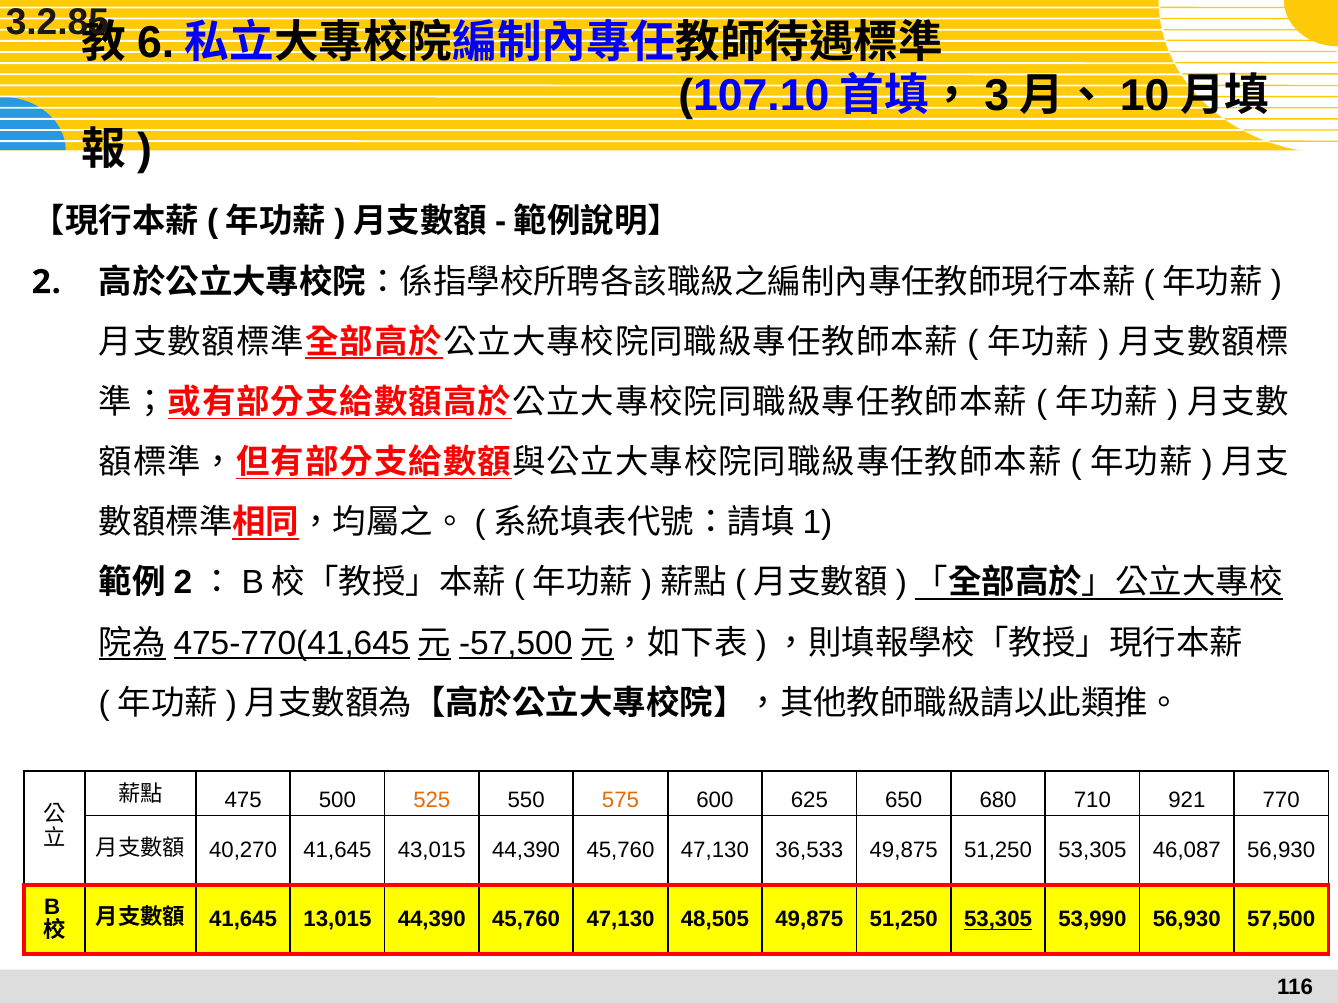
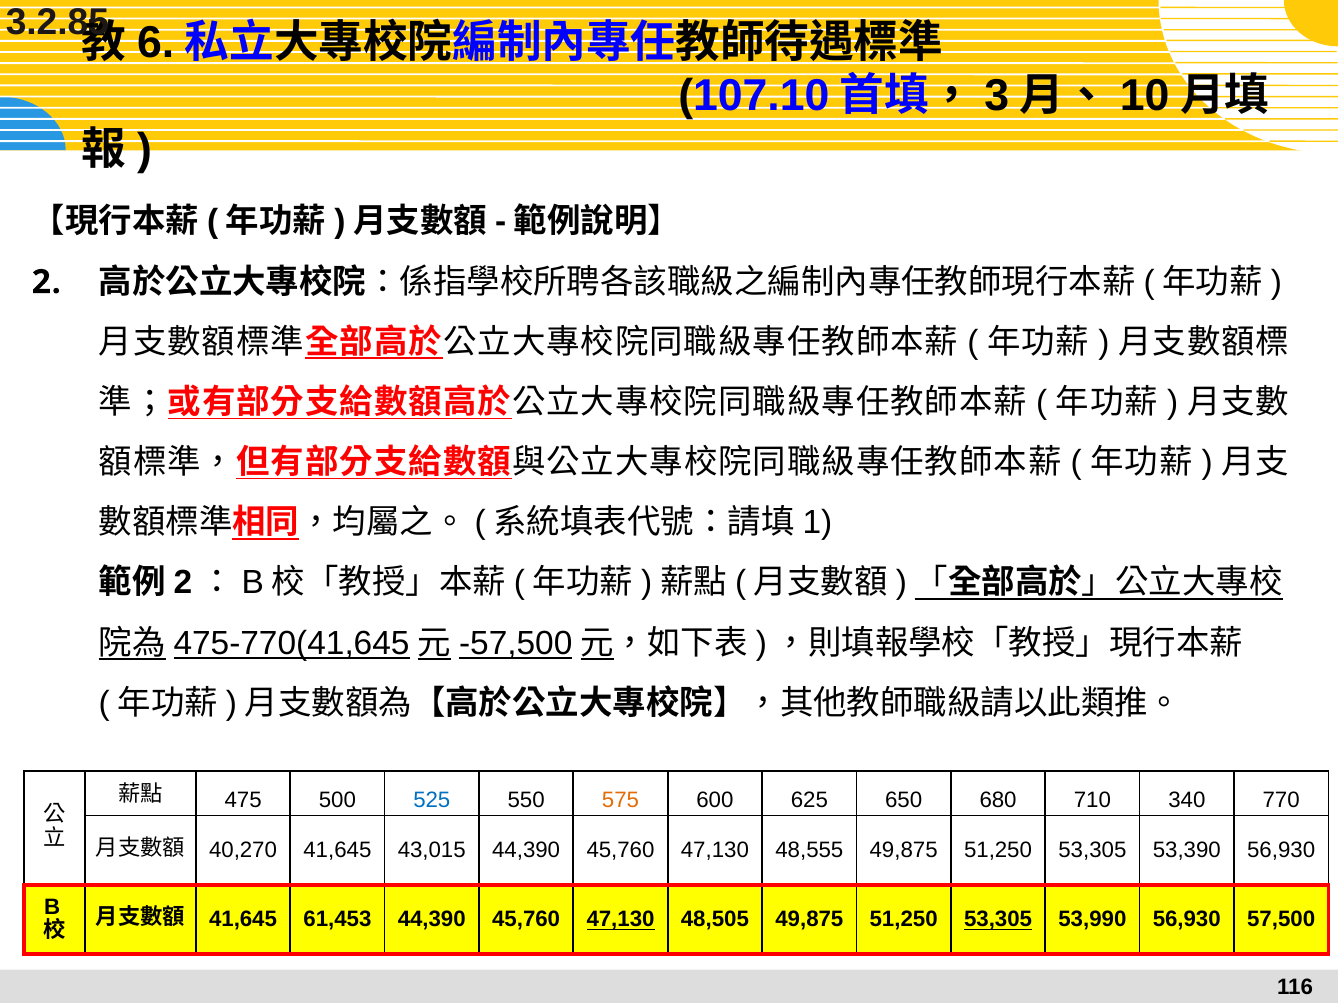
525 colour: orange -> blue (432, 800)
921: 921 -> 340 (1187, 800)
36,533: 36,533 -> 48,555 (809, 851)
46,087: 46,087 -> 53,390 (1187, 851)
13,015: 13,015 -> 61,453 (337, 920)
47,130 underline: none -> present (621, 920)
